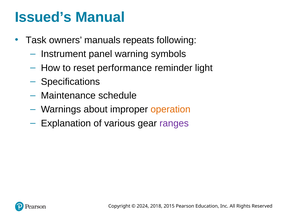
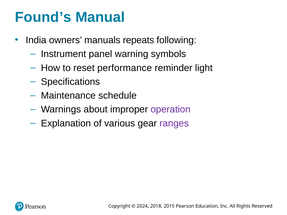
Issued’s: Issued’s -> Found’s (43, 17)
Task: Task -> India (36, 40)
operation colour: orange -> purple (171, 110)
